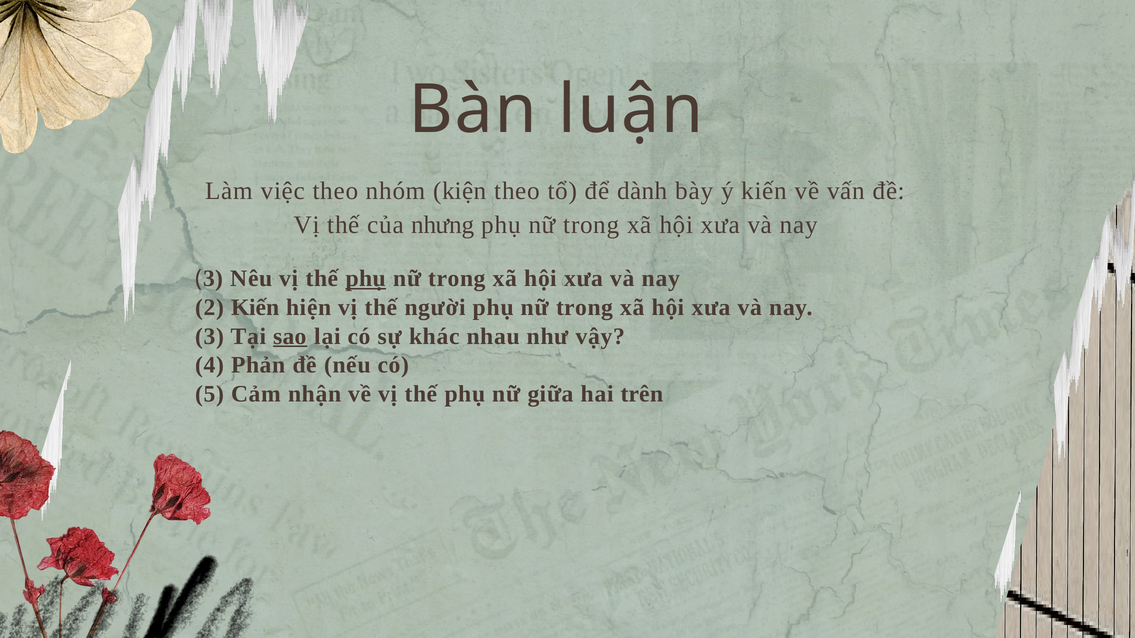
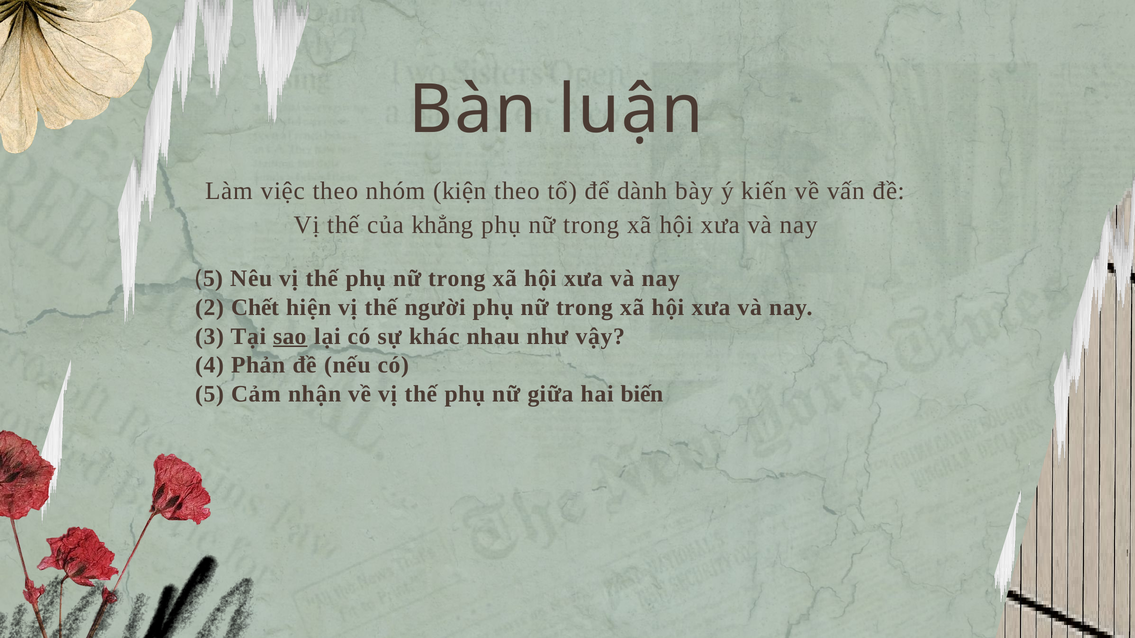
nhưng: nhưng -> khẳng (443, 225)
3: 3 -> 5 (213, 279)
phụ underline: present -> none (366, 279)
2 Kiến: Kiến -> Chết (255, 308)
trên: trên -> biến (642, 394)
